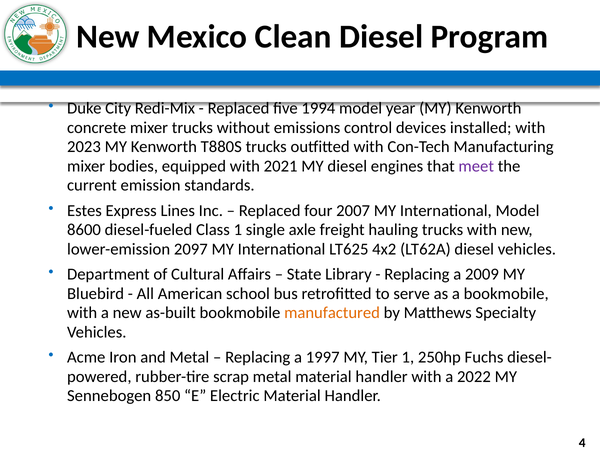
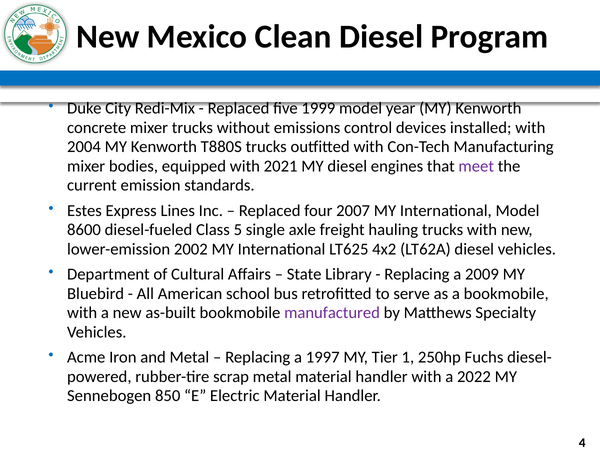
1994: 1994 -> 1999 (318, 108)
2023: 2023 -> 2004 (84, 147)
Class 1: 1 -> 5 (238, 230)
2097: 2097 -> 2002 (191, 249)
manufactured colour: orange -> purple (332, 313)
